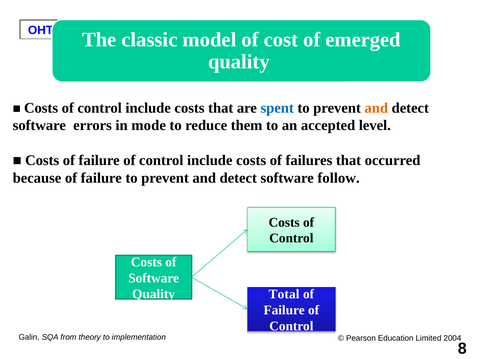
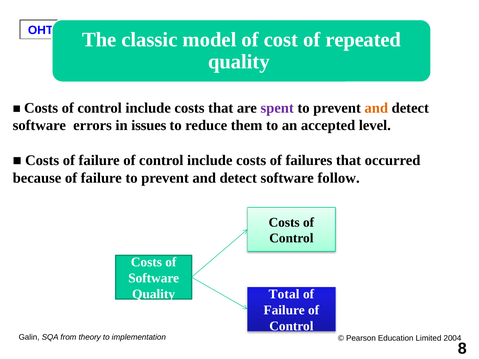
emerged: emerged -> repeated (363, 40)
spent colour: blue -> purple (277, 108)
mode: mode -> issues (149, 125)
